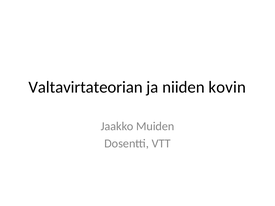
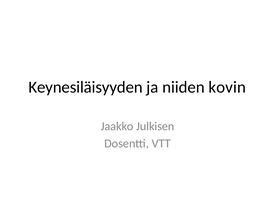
Valtavirtateorian: Valtavirtateorian -> Keynesiläisyyden (86, 87)
Muiden: Muiden -> Julkisen (155, 126)
